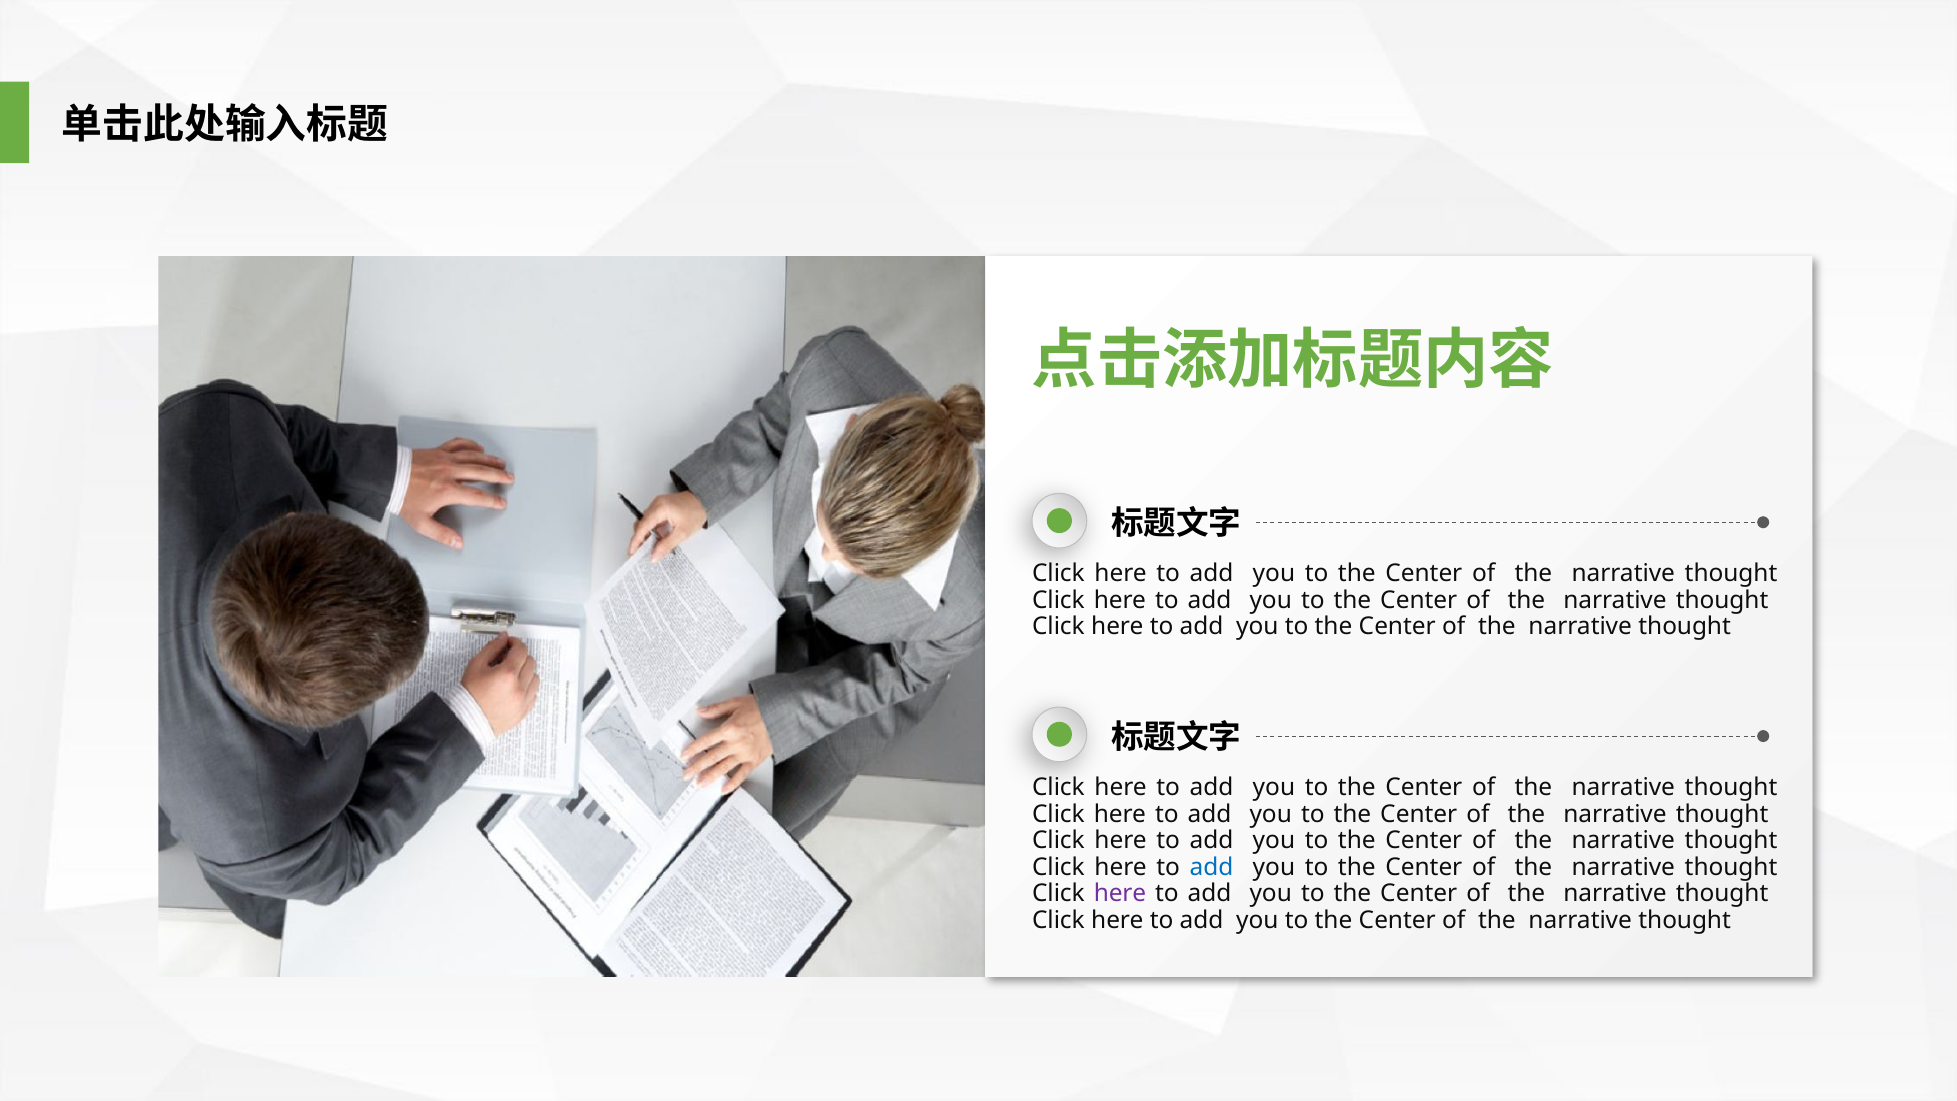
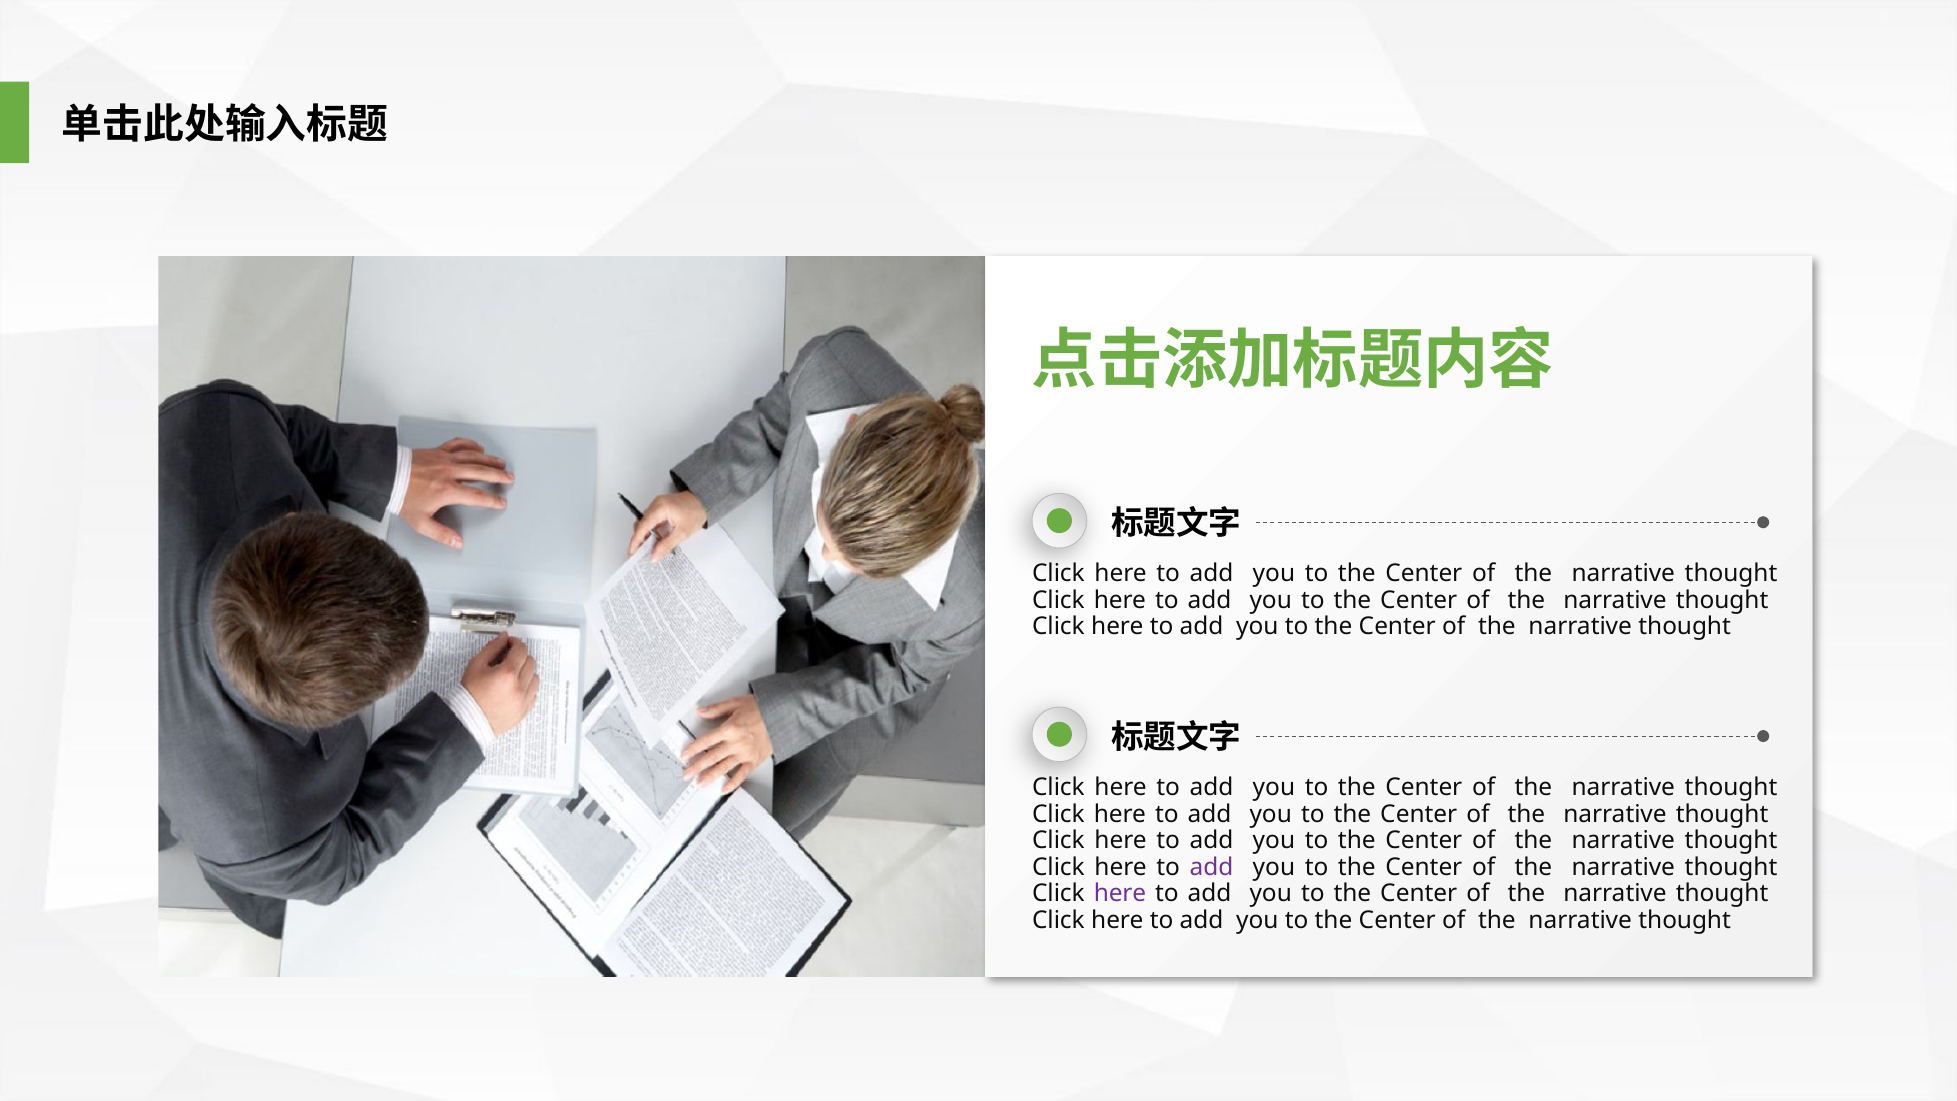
add colour: blue -> purple (1211, 867)
